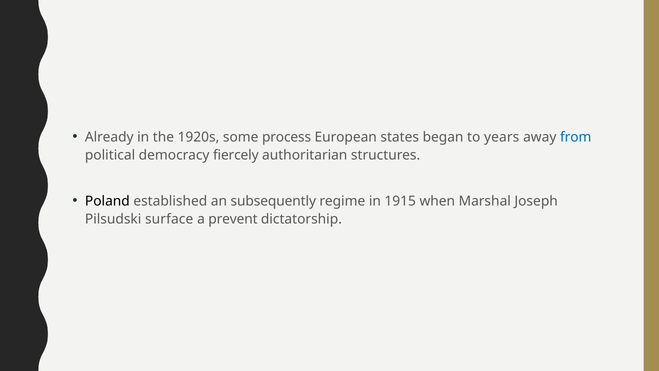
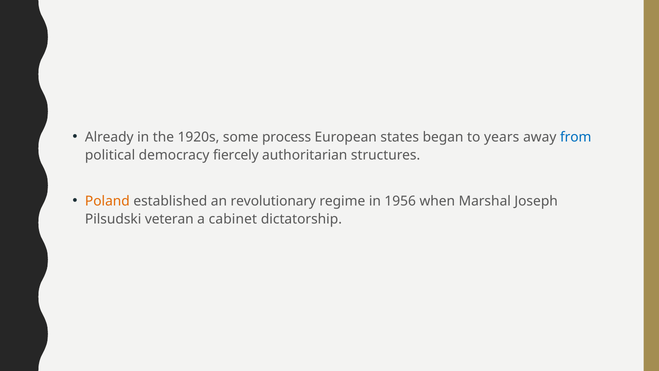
Poland colour: black -> orange (107, 201)
subsequently: subsequently -> revolutionary (273, 201)
1915: 1915 -> 1956 (400, 201)
surface: surface -> veteran (169, 219)
prevent: prevent -> cabinet (233, 219)
